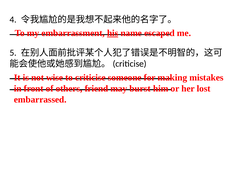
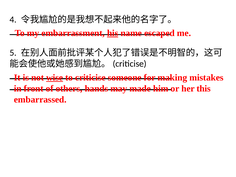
wise underline: none -> present (55, 78)
friend: friend -> hands (96, 89)
burst: burst -> made (140, 89)
lost: lost -> this (204, 89)
